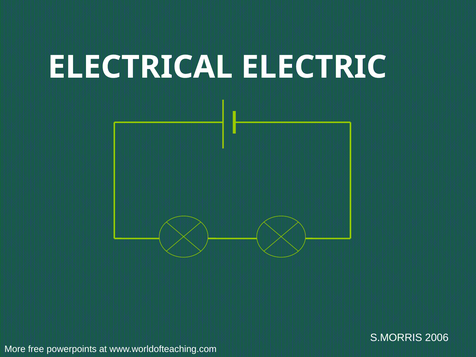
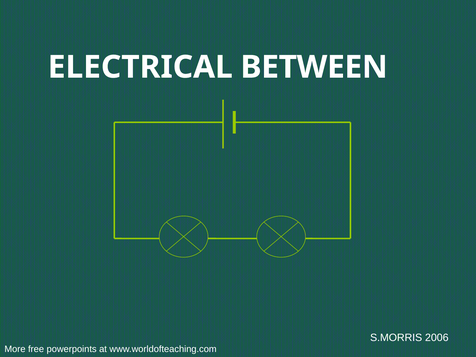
ELECTRIC: ELECTRIC -> BETWEEN (314, 67)
